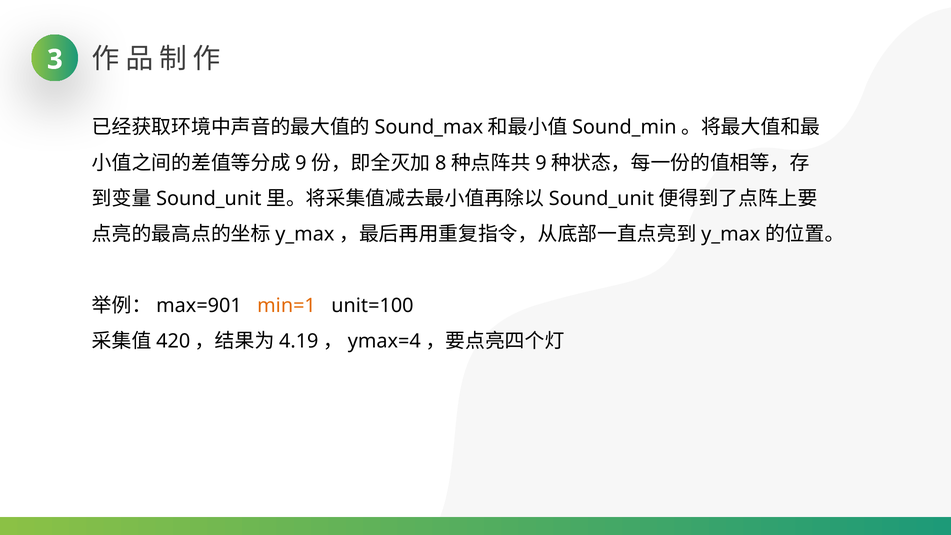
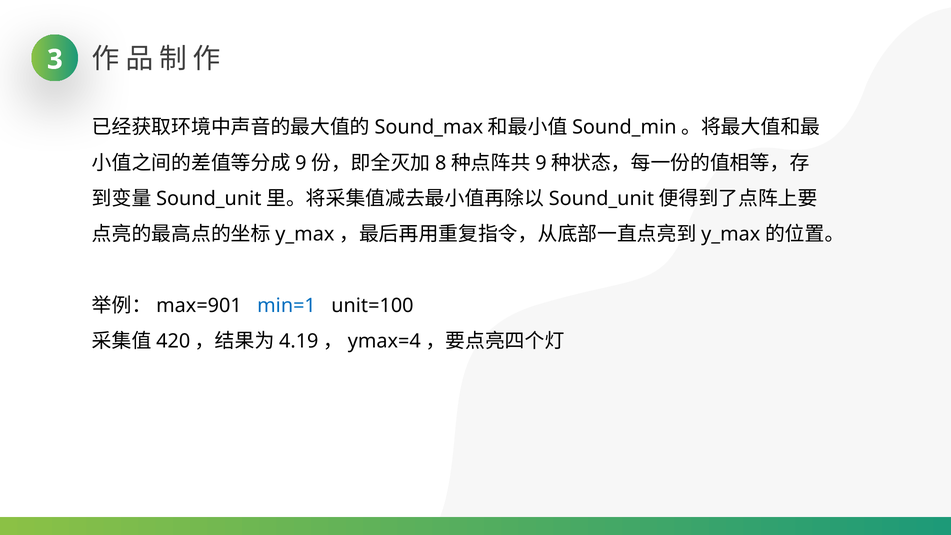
min=1 colour: orange -> blue (287, 306)
